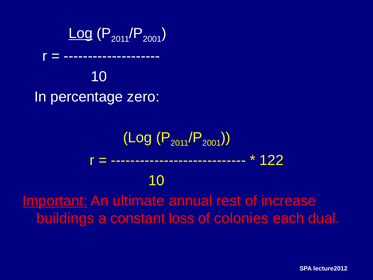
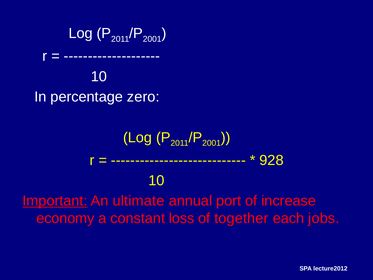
Log underline: present -> none (81, 33)
122: 122 -> 928 (272, 160)
rest: rest -> port (229, 201)
buildings: buildings -> economy (65, 218)
colonies: colonies -> together (241, 218)
dual: dual -> jobs (324, 218)
